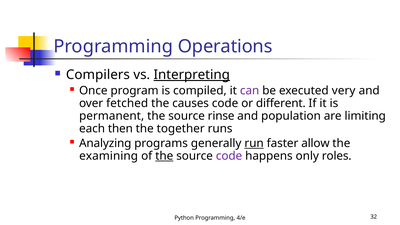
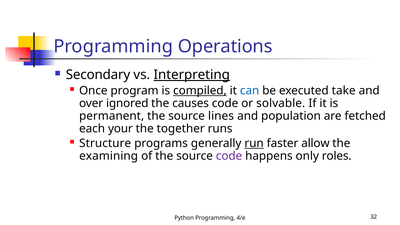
Compilers: Compilers -> Secondary (98, 75)
compiled underline: none -> present (200, 91)
can colour: purple -> blue (250, 91)
very: very -> take (344, 91)
fetched: fetched -> ignored (127, 103)
different: different -> solvable (281, 103)
rinse: rinse -> lines (221, 116)
limiting: limiting -> fetched (365, 116)
then: then -> your (120, 128)
Analyzing: Analyzing -> Structure (105, 143)
the underline: present -> none (164, 156)
